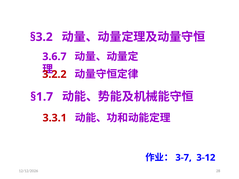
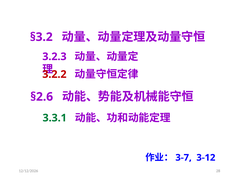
3.6.7: 3.6.7 -> 3.2.3 (54, 57)
§1.7: §1.7 -> §2.6 (42, 97)
3.3.1 colour: red -> green (55, 118)
